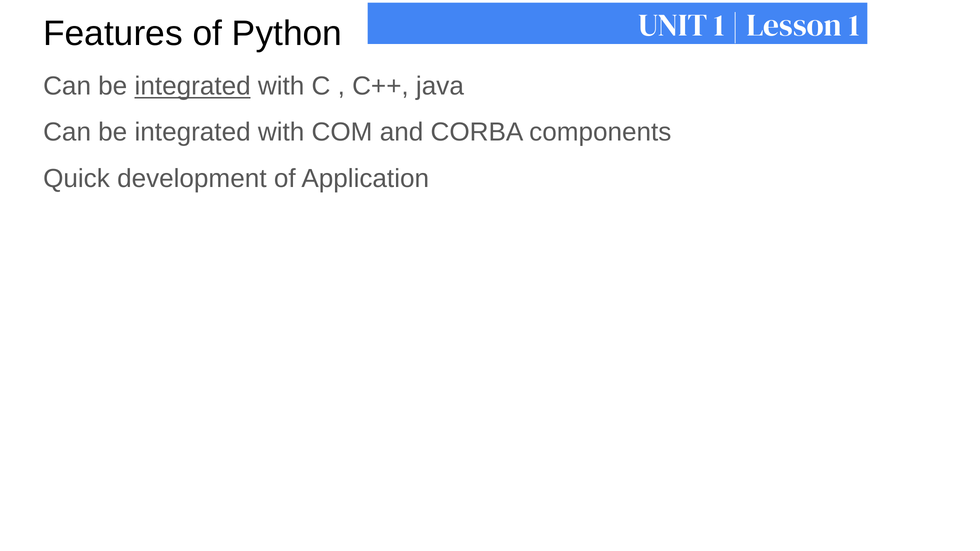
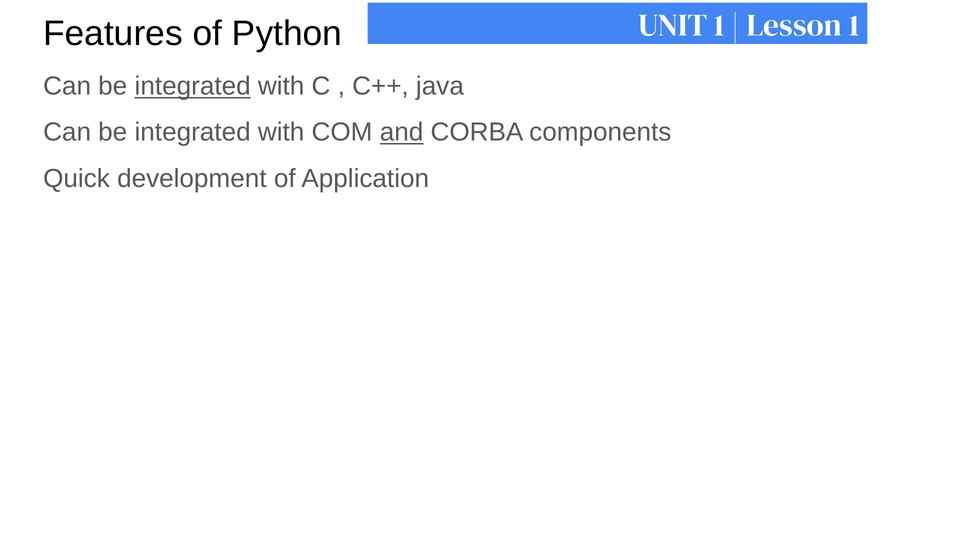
and underline: none -> present (402, 132)
